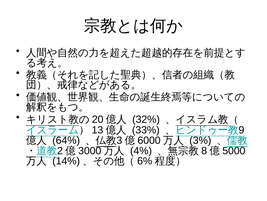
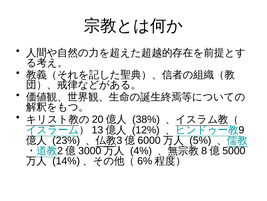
32%: 32% -> 38% (146, 119)
33%: 33% -> 12% (146, 130)
64%: 64% -> 23% (66, 140)
3%: 3% -> 5% (200, 140)
